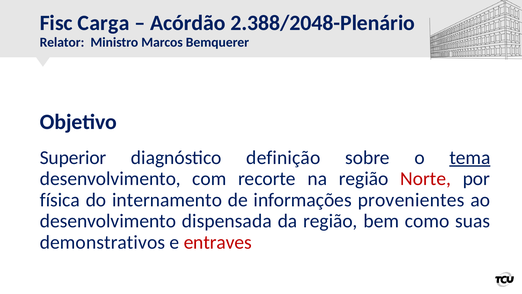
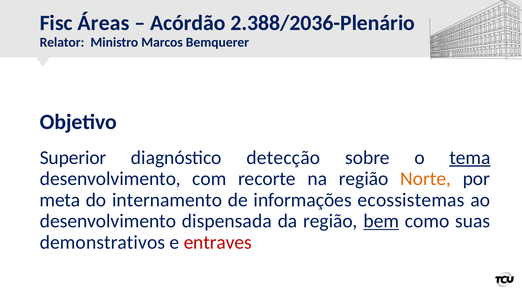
Carga: Carga -> Áreas (104, 23)
2.388/2048-Plenário: 2.388/2048-Plenário -> 2.388/2036-Plenário (323, 23)
definição: definição -> detecção (283, 157)
Norte colour: red -> orange (426, 178)
física: física -> meta (60, 200)
provenientes: provenientes -> ecossistemas (411, 200)
bem underline: none -> present (381, 221)
